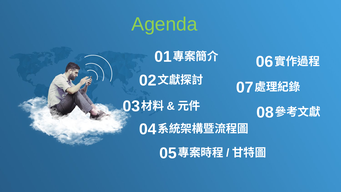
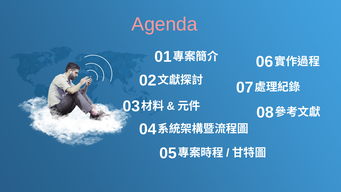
Agenda colour: light green -> pink (165, 24)
